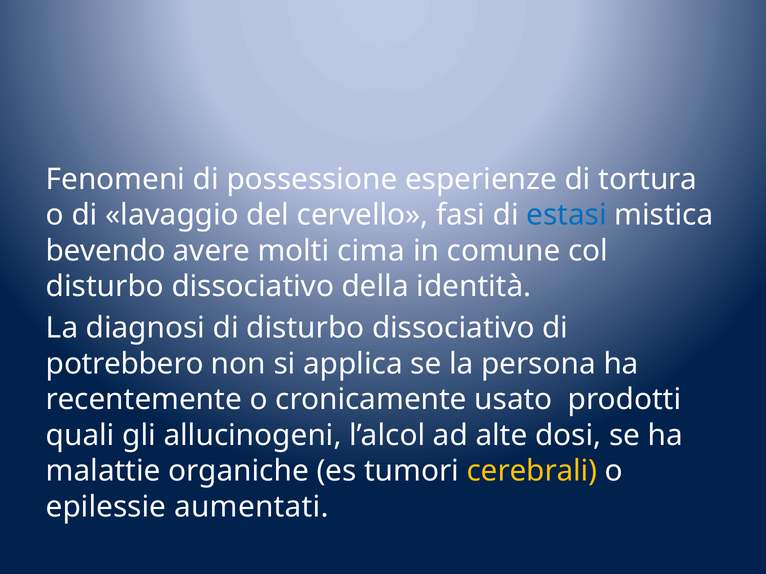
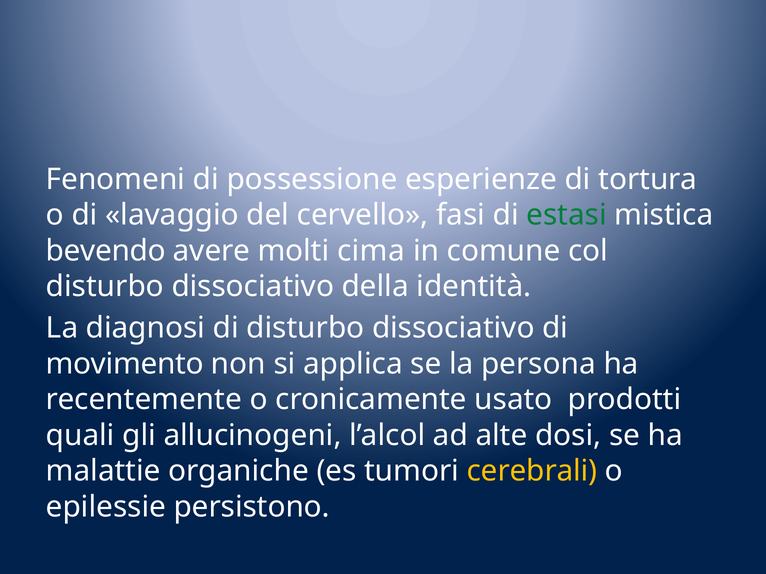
estasi colour: blue -> green (567, 215)
potrebbero: potrebbero -> movimento (125, 364)
aumentati: aumentati -> persistono (252, 507)
